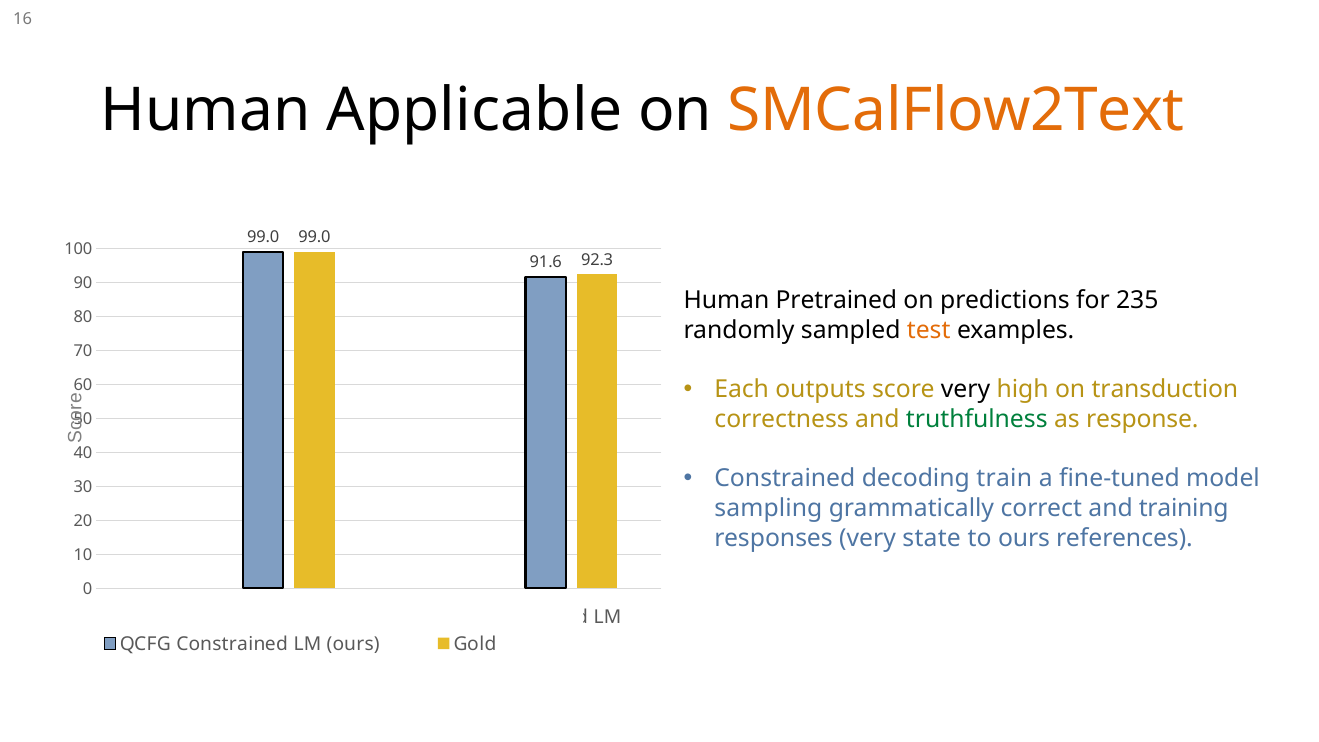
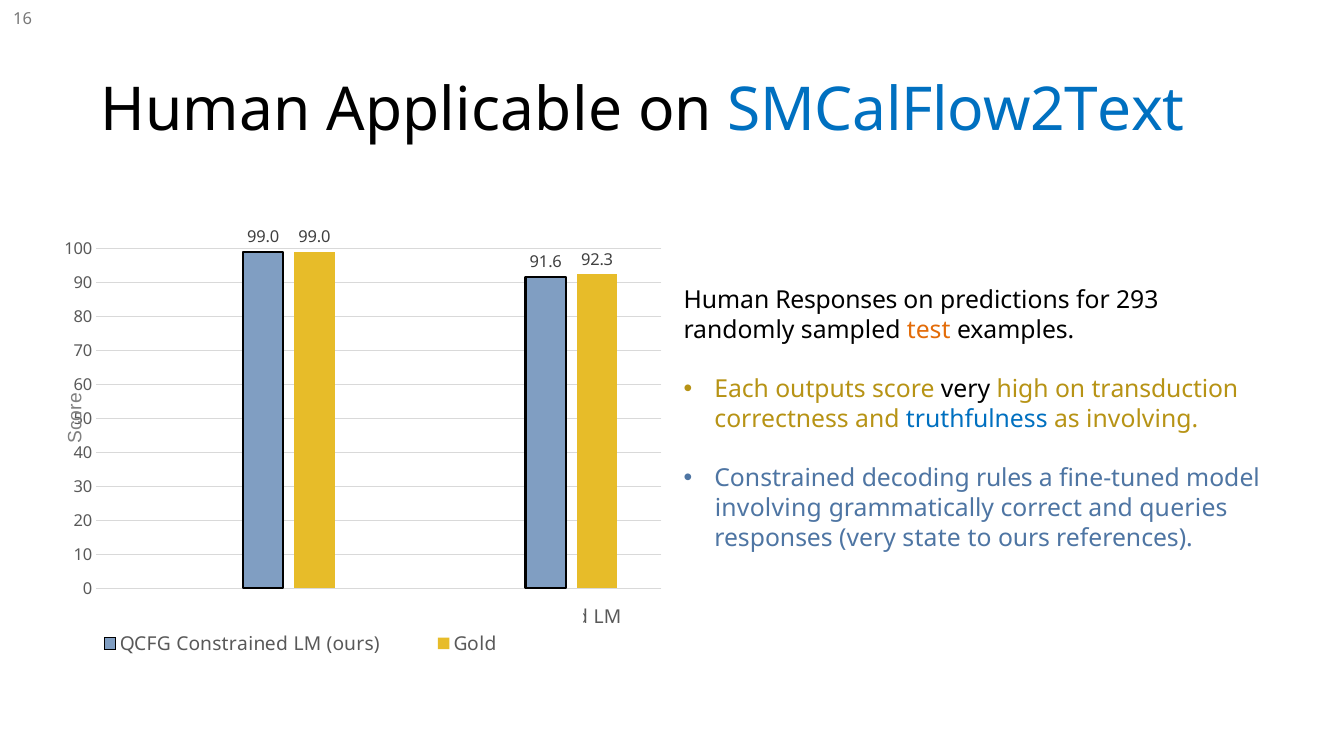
SMCalFlow2Text colour: orange -> blue (956, 111)
Human Pretrained: Pretrained -> Responses (836, 300)
235: 235 -> 293 (1137, 300)
truthfulness colour: green -> blue (977, 419)
as response: response -> involving (1142, 419)
train: train -> rules (1004, 478)
sampling: sampling -> involving (768, 508)
training: training -> queries (1183, 508)
